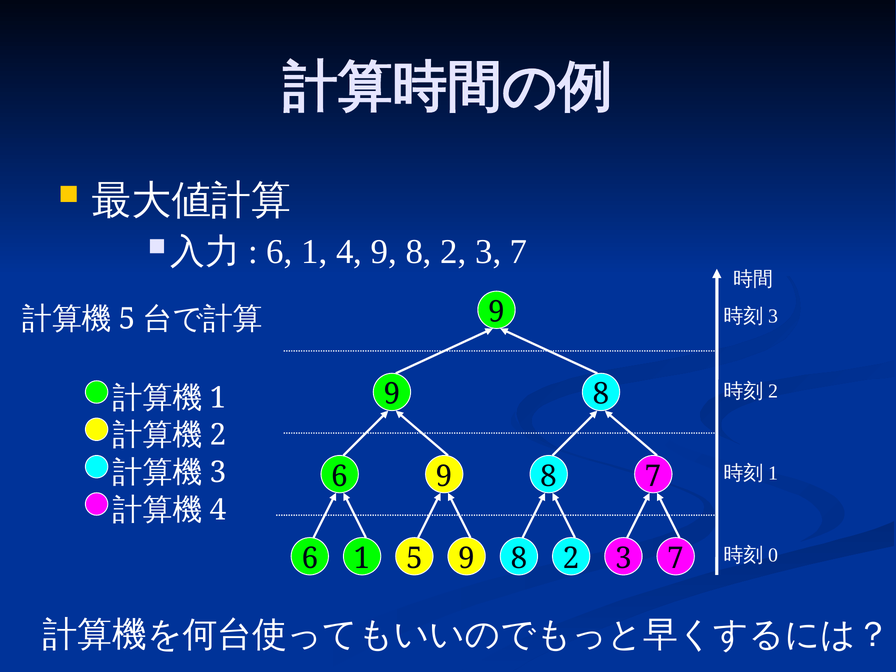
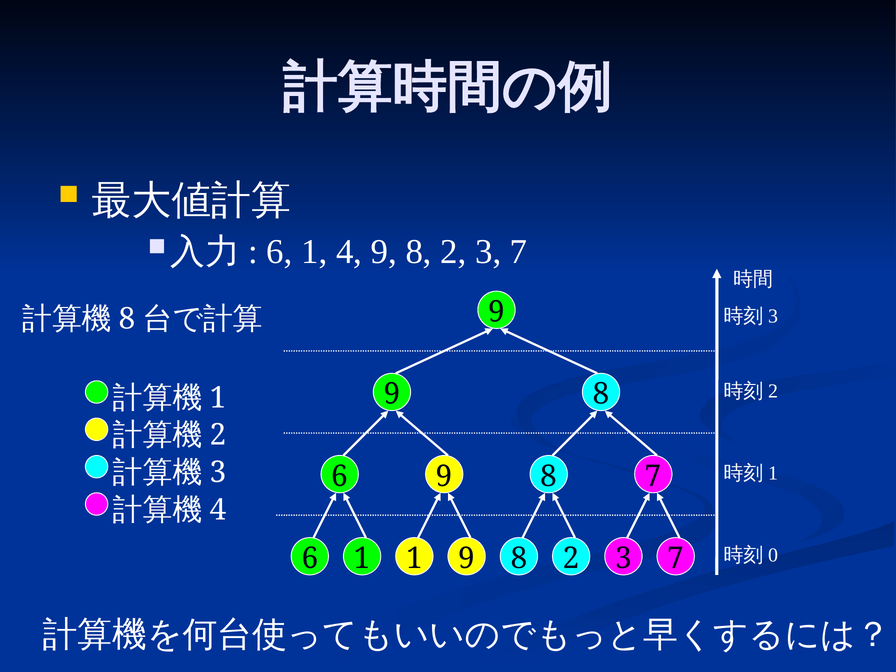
5: 5 -> 8 (127, 319)
1 5: 5 -> 1 (414, 558)
